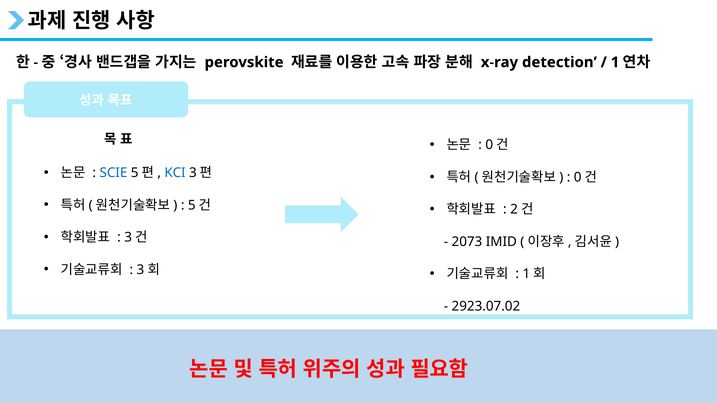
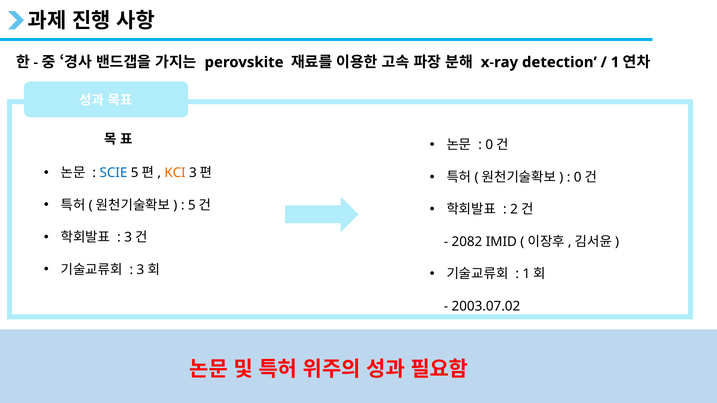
KCI colour: blue -> orange (175, 173)
2073: 2073 -> 2082 (467, 242)
2923.07.02: 2923.07.02 -> 2003.07.02 (486, 306)
